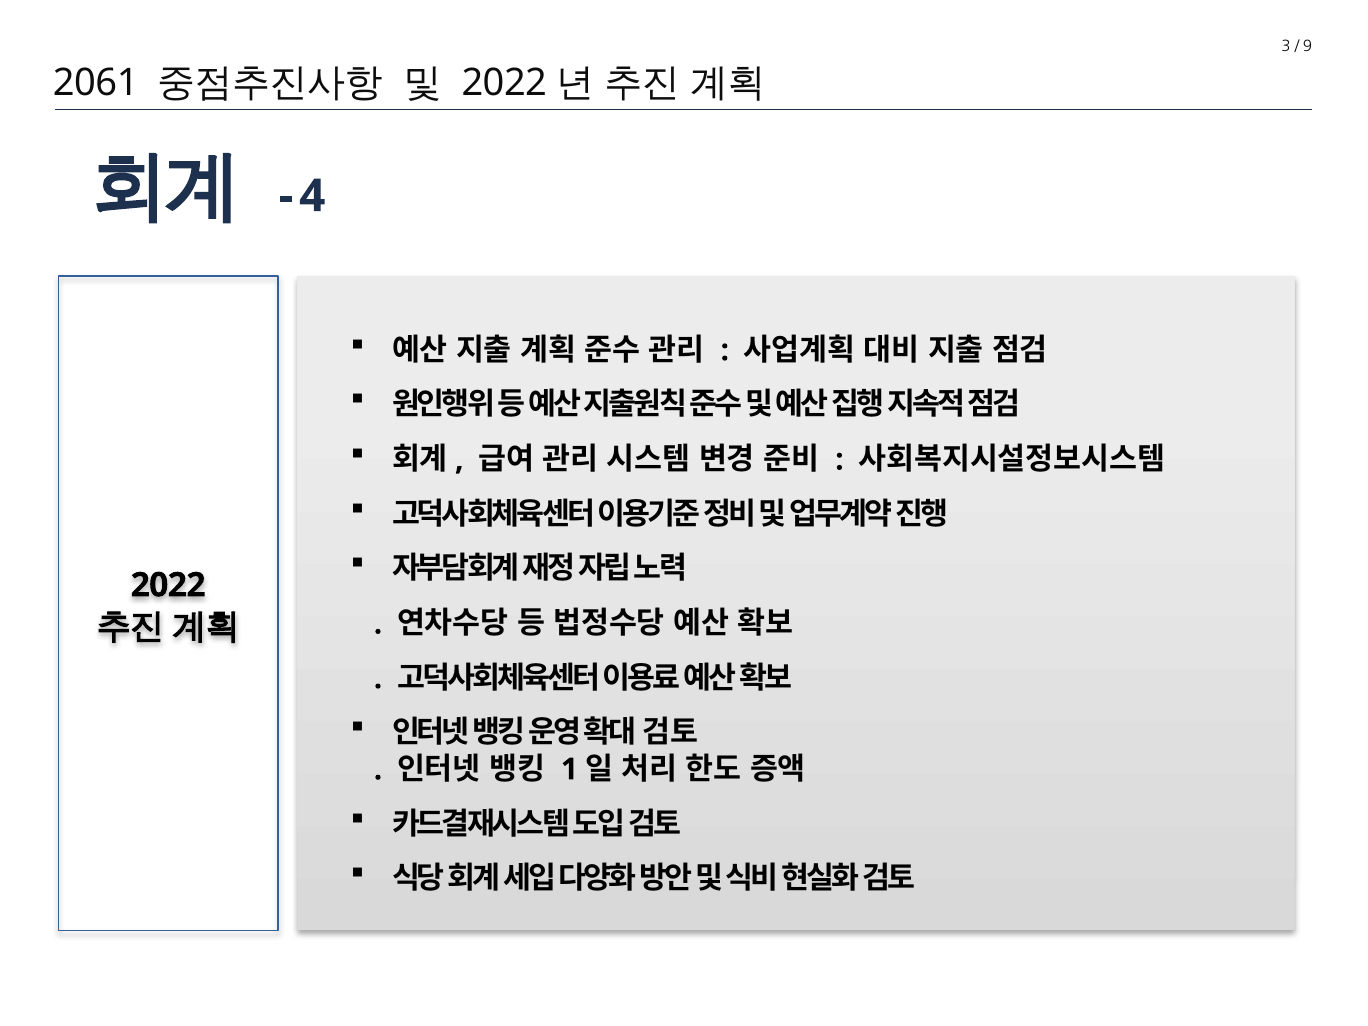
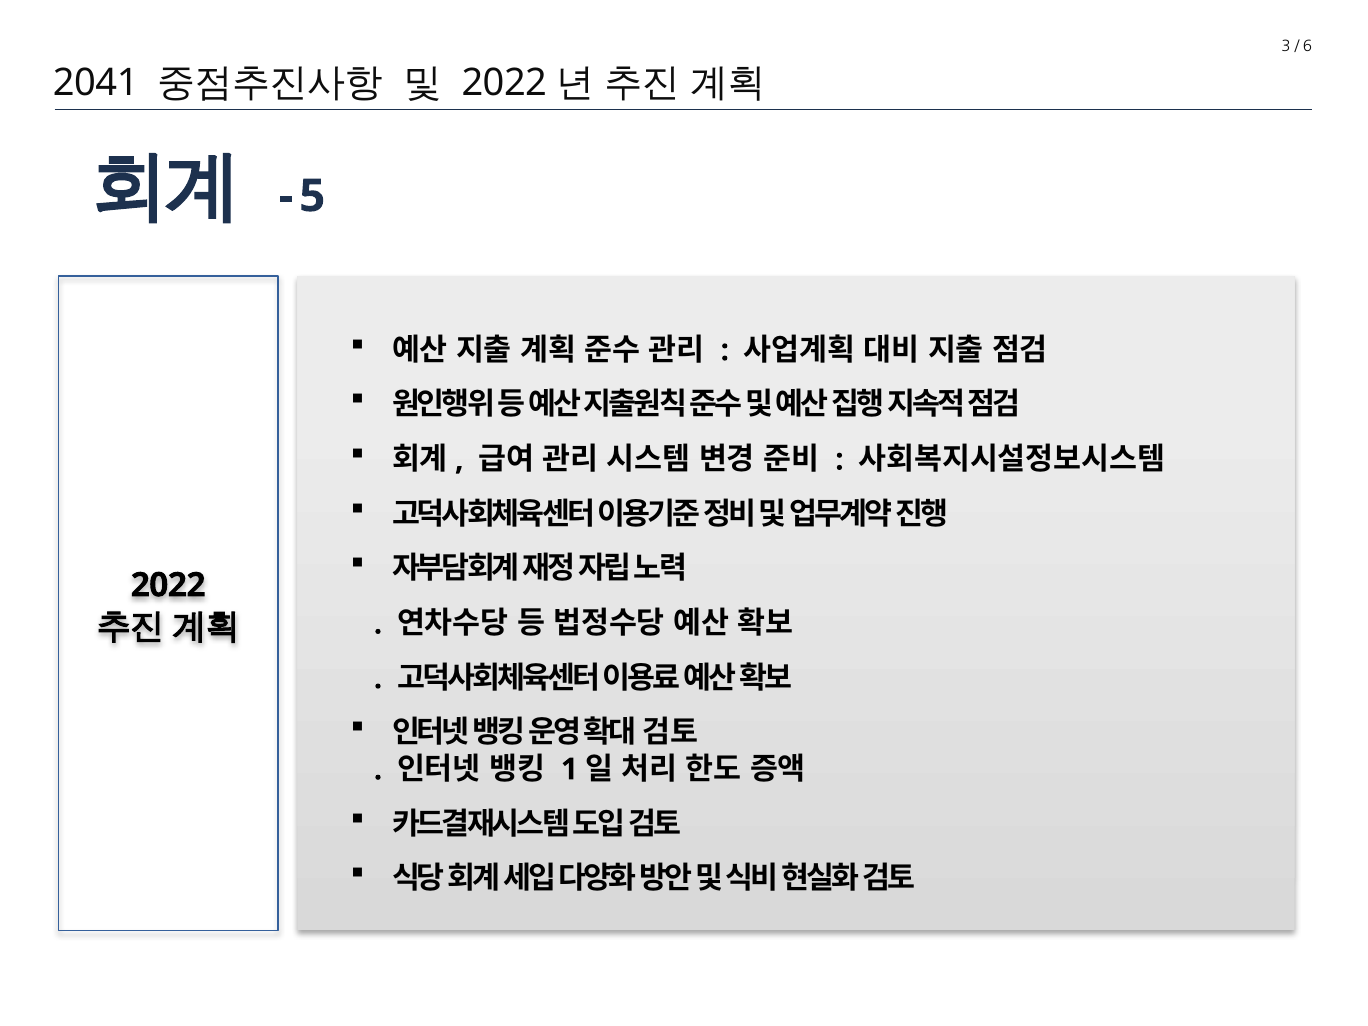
9: 9 -> 6 (1307, 46)
2061: 2061 -> 2041 (96, 83)
4: 4 -> 5 (312, 196)
